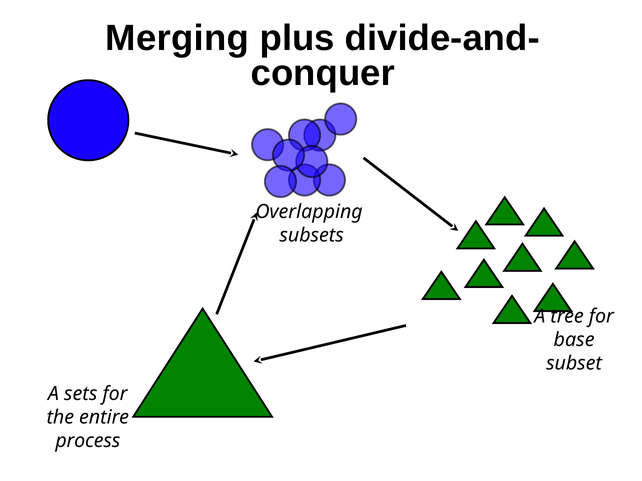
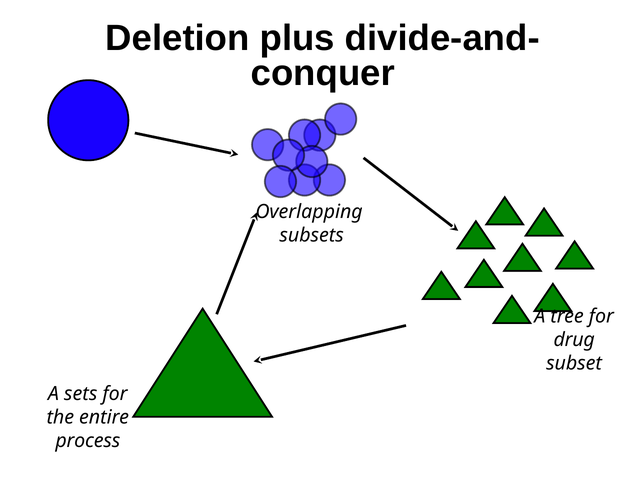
Merging: Merging -> Deletion (178, 38)
base: base -> drug (574, 340)
